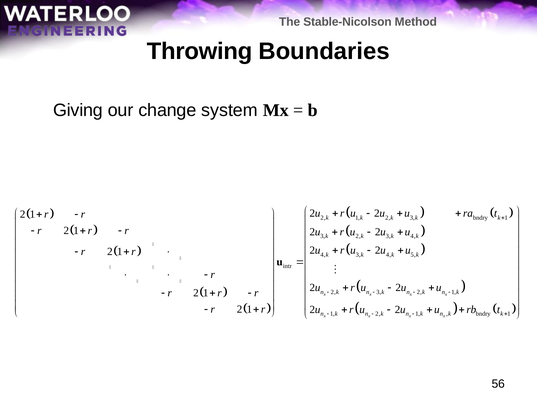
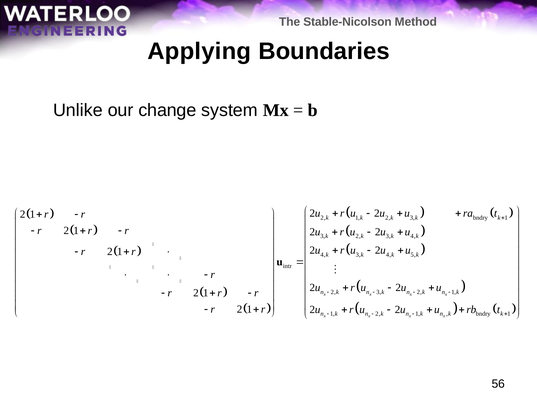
Throwing: Throwing -> Applying (199, 51)
Giving: Giving -> Unlike (78, 110)
